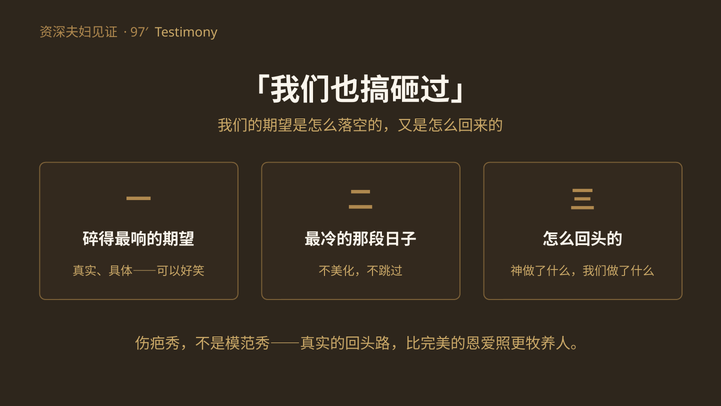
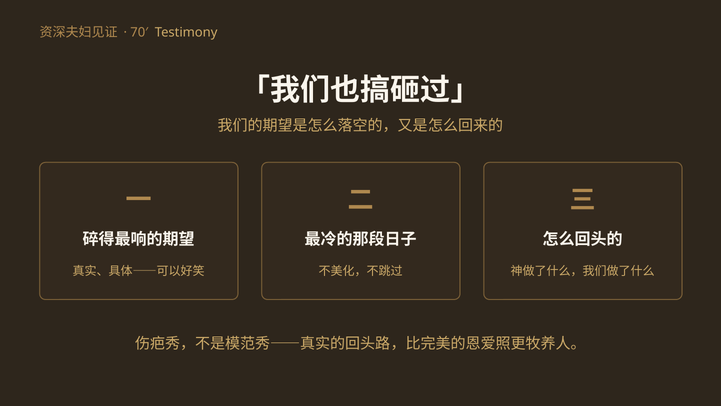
97′: 97′ -> 70′ (139, 33)
